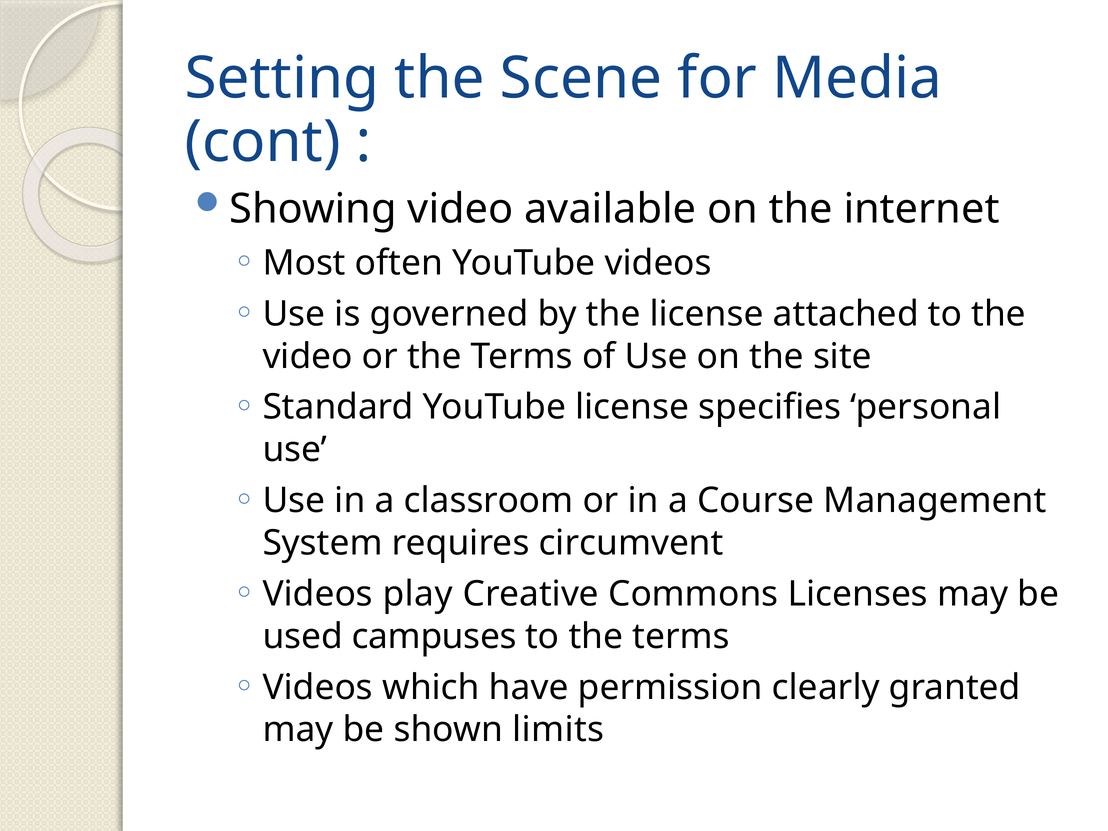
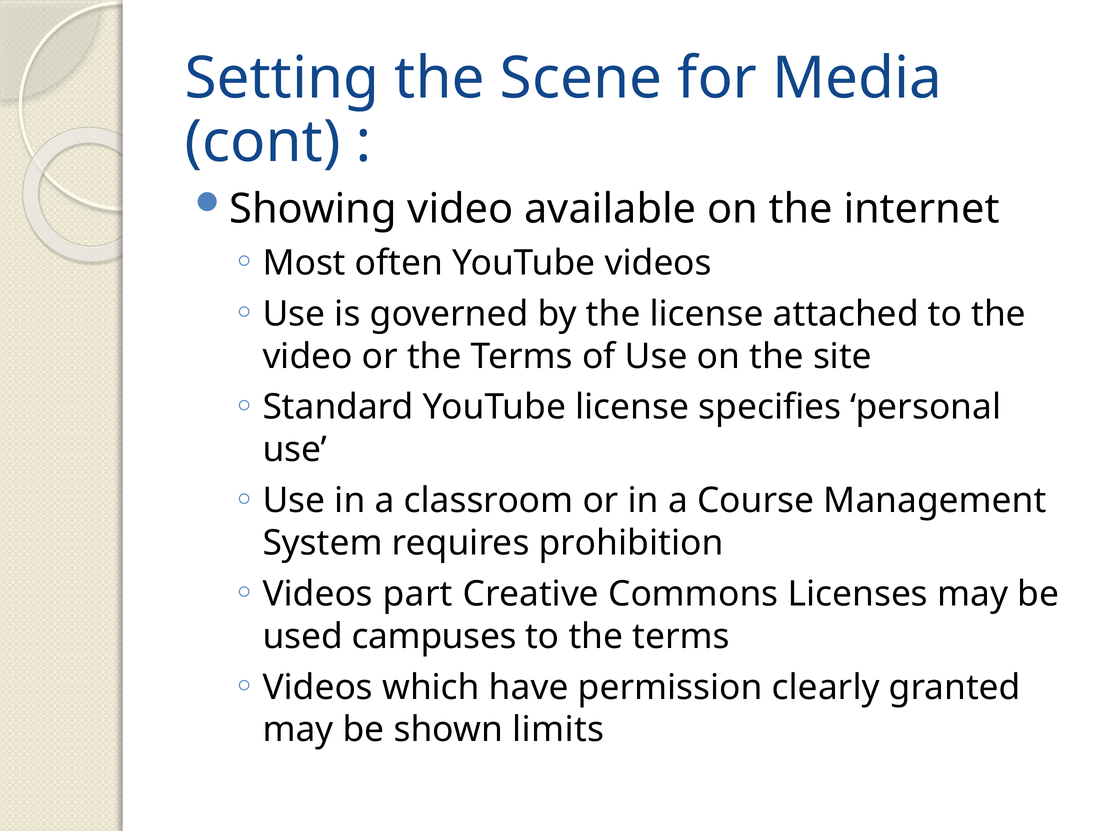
circumvent: circumvent -> prohibition (631, 543)
play: play -> part (418, 594)
